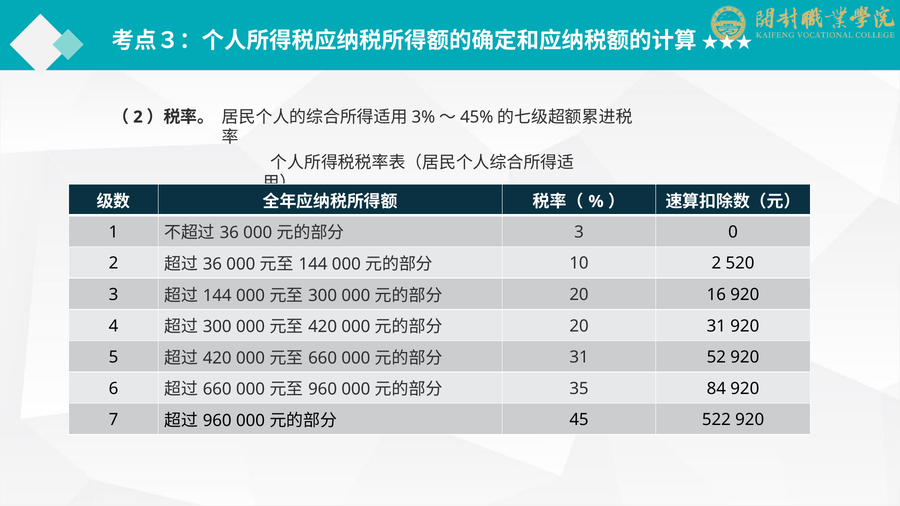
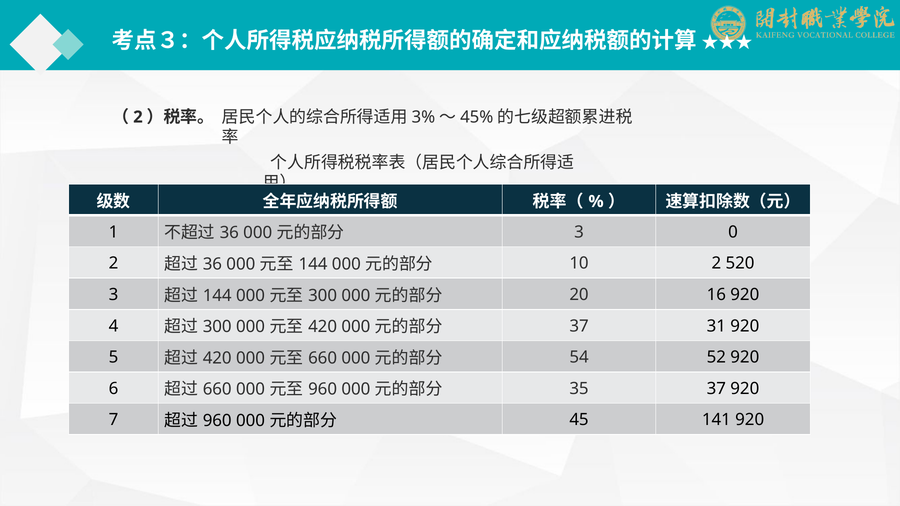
20: 20 -> 37 (579, 326)
31: 31 -> 54 (579, 357)
35 84: 84 -> 37 (716, 389)
522: 522 -> 141 (716, 420)
